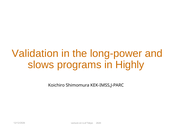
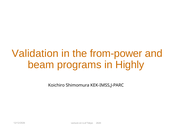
long-power: long-power -> from-power (116, 53)
slows: slows -> beam (41, 65)
